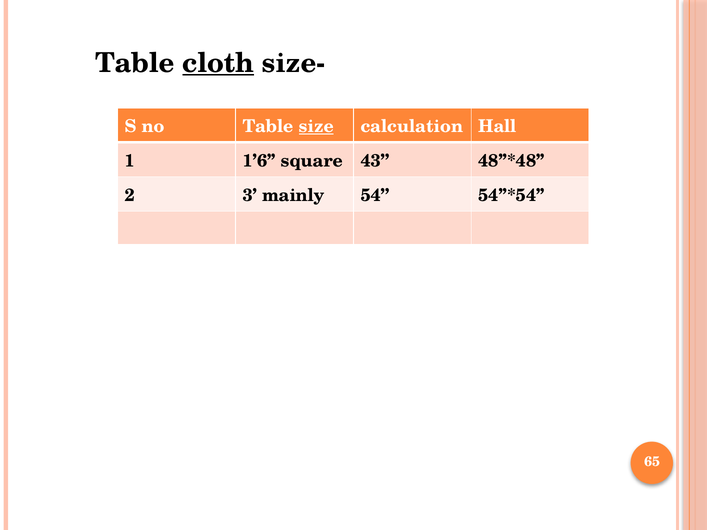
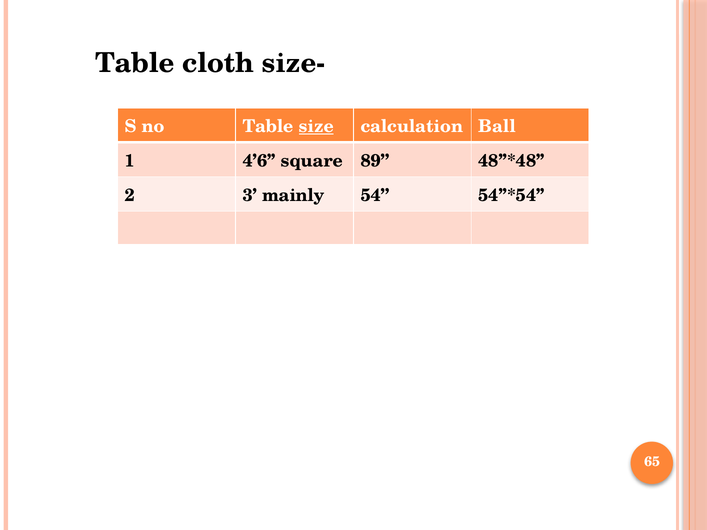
cloth underline: present -> none (218, 63)
Hall: Hall -> Ball (497, 126)
1’6: 1’6 -> 4’6 (259, 161)
43: 43 -> 89 (375, 161)
